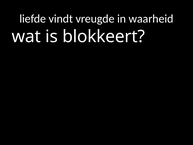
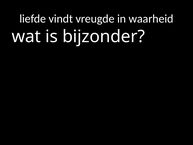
blokkeert: blokkeert -> bijzonder (104, 37)
